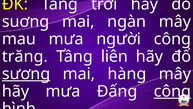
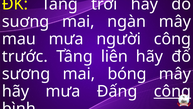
trăng: trăng -> trước (25, 56)
sương underline: present -> none (26, 74)
hàng: hàng -> bóng (127, 74)
